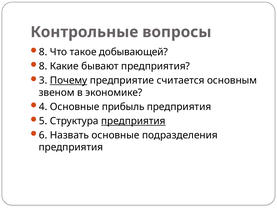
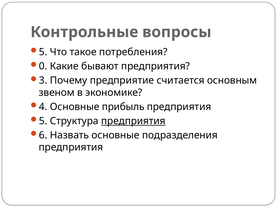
8: 8 -> 5 (43, 52)
добывающей: добывающей -> потребления (133, 52)
8: 8 -> 0 (43, 66)
Почему underline: present -> none (69, 80)
